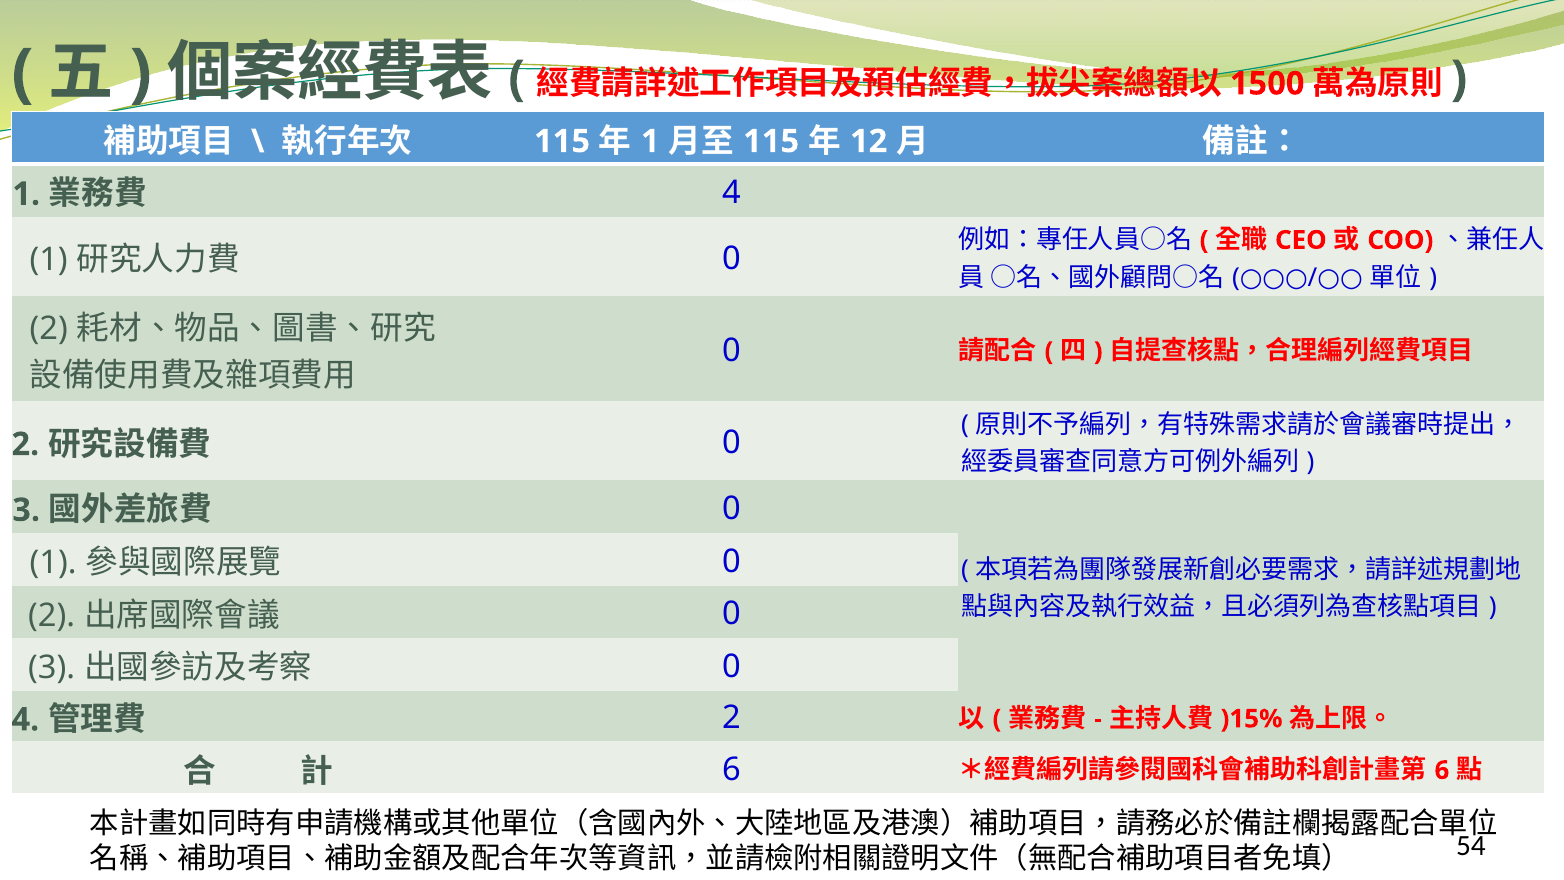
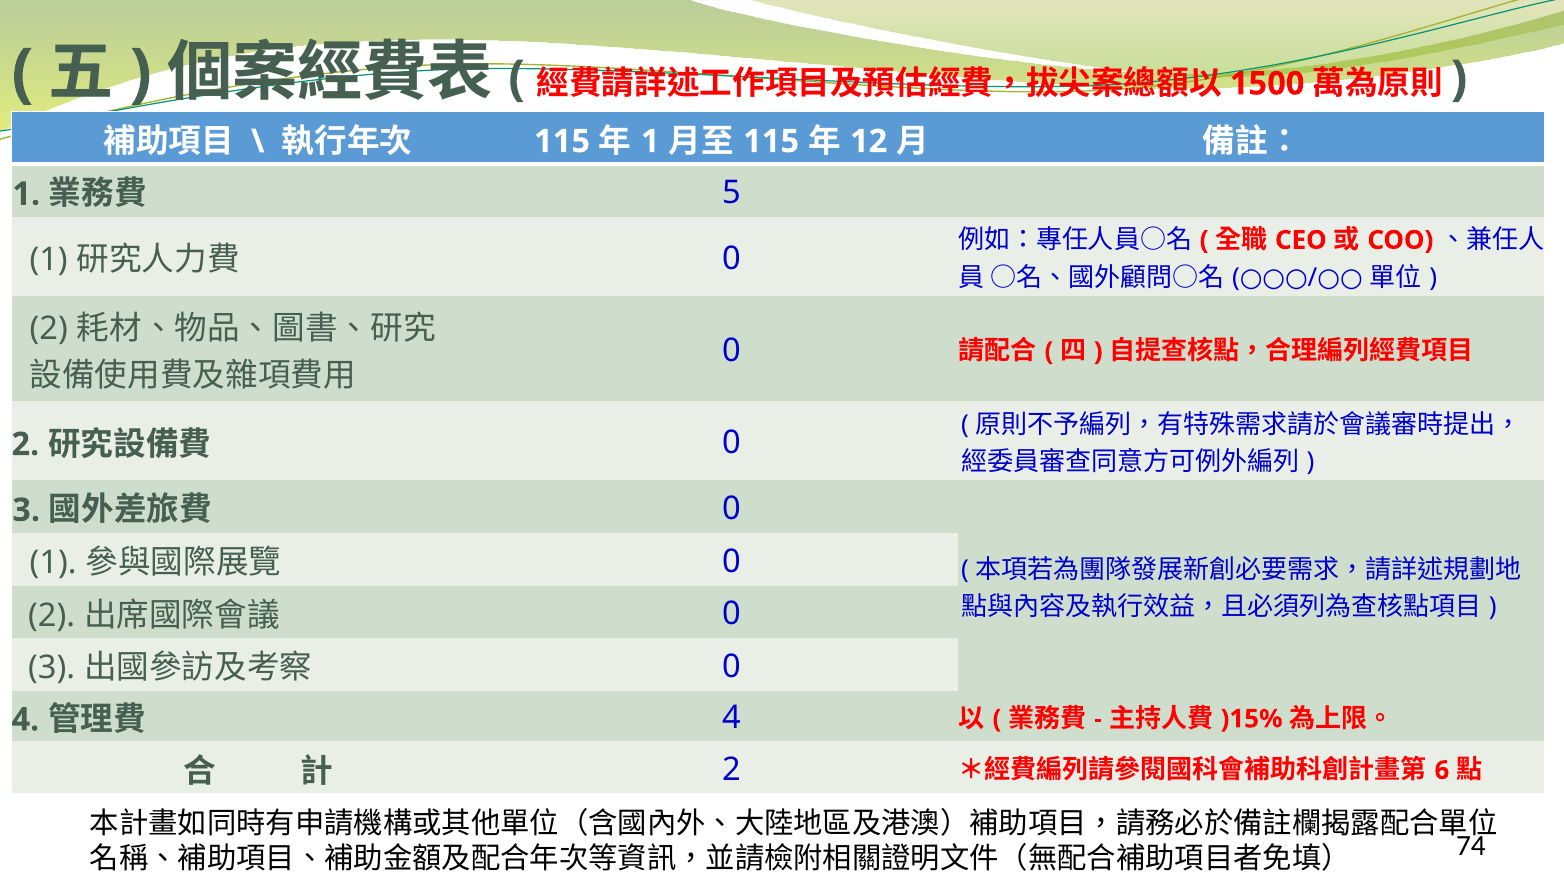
4: 4 -> 5 (731, 192)
2: 2 -> 4 (731, 718)
6: 6 -> 2 (731, 769)
54: 54 -> 74 (1471, 846)
